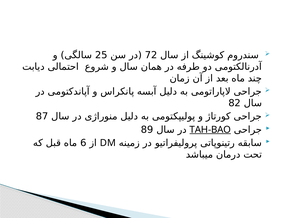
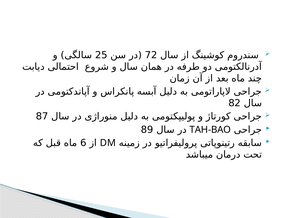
TAH-BAO underline: present -> none (210, 130)
